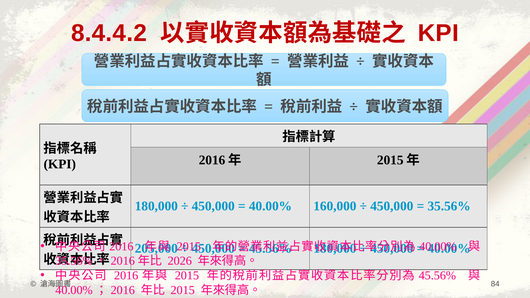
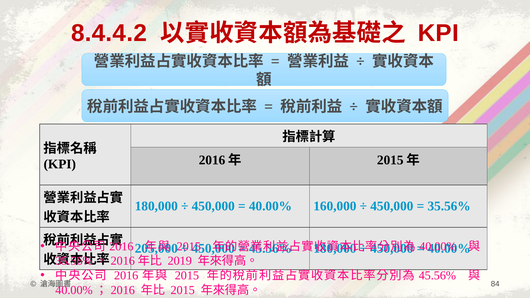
2026: 2026 -> 2019 (180, 261)
